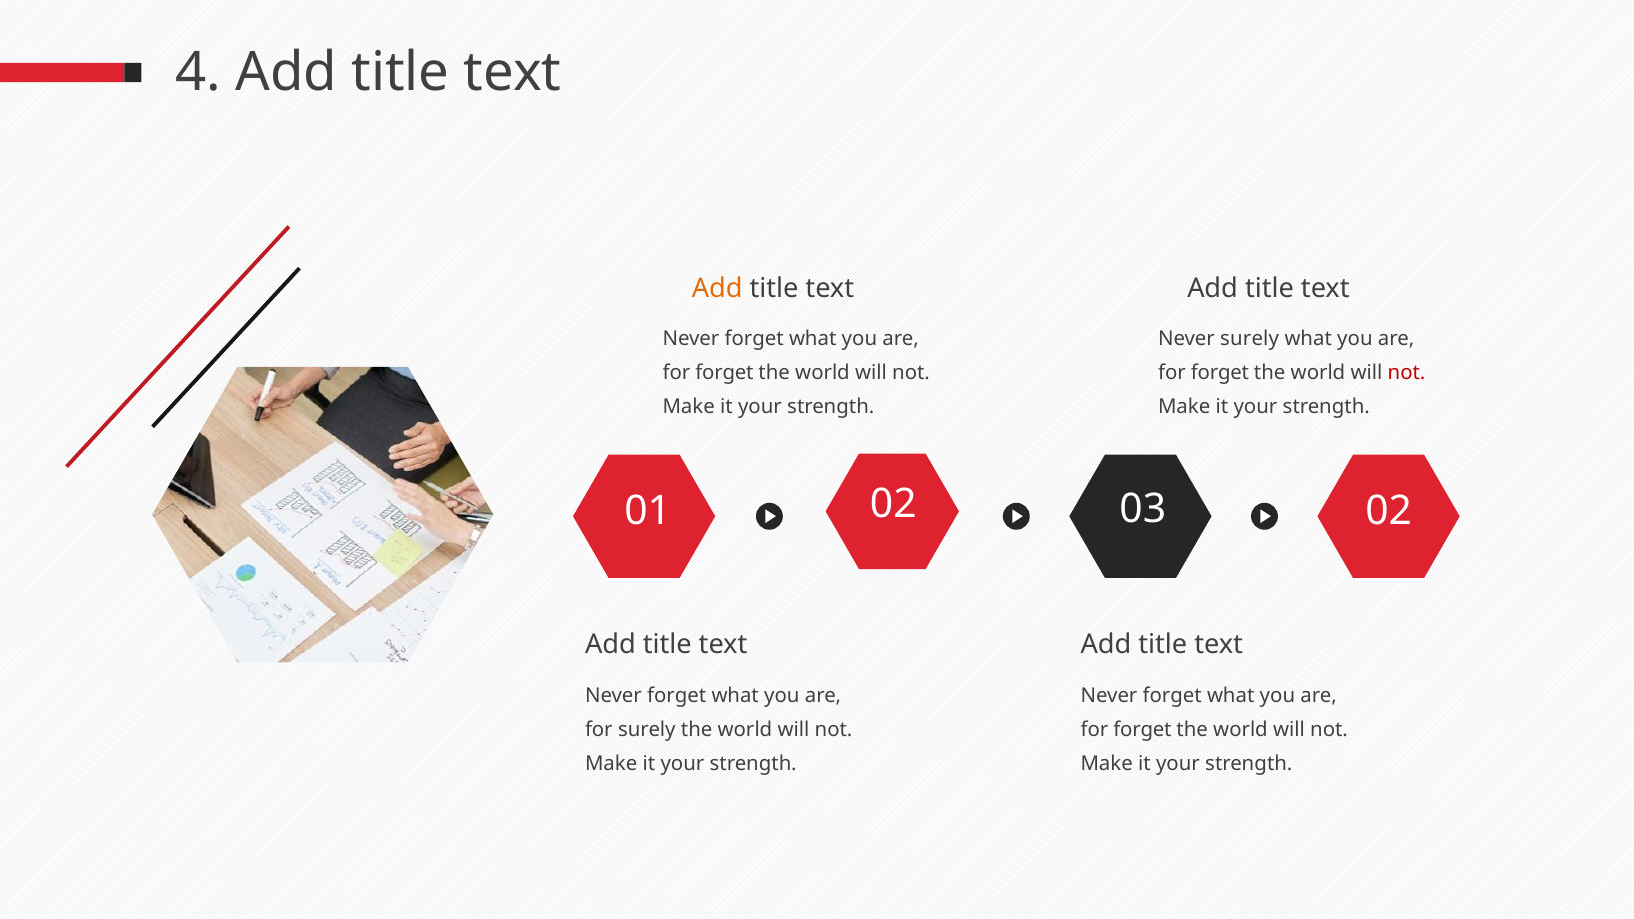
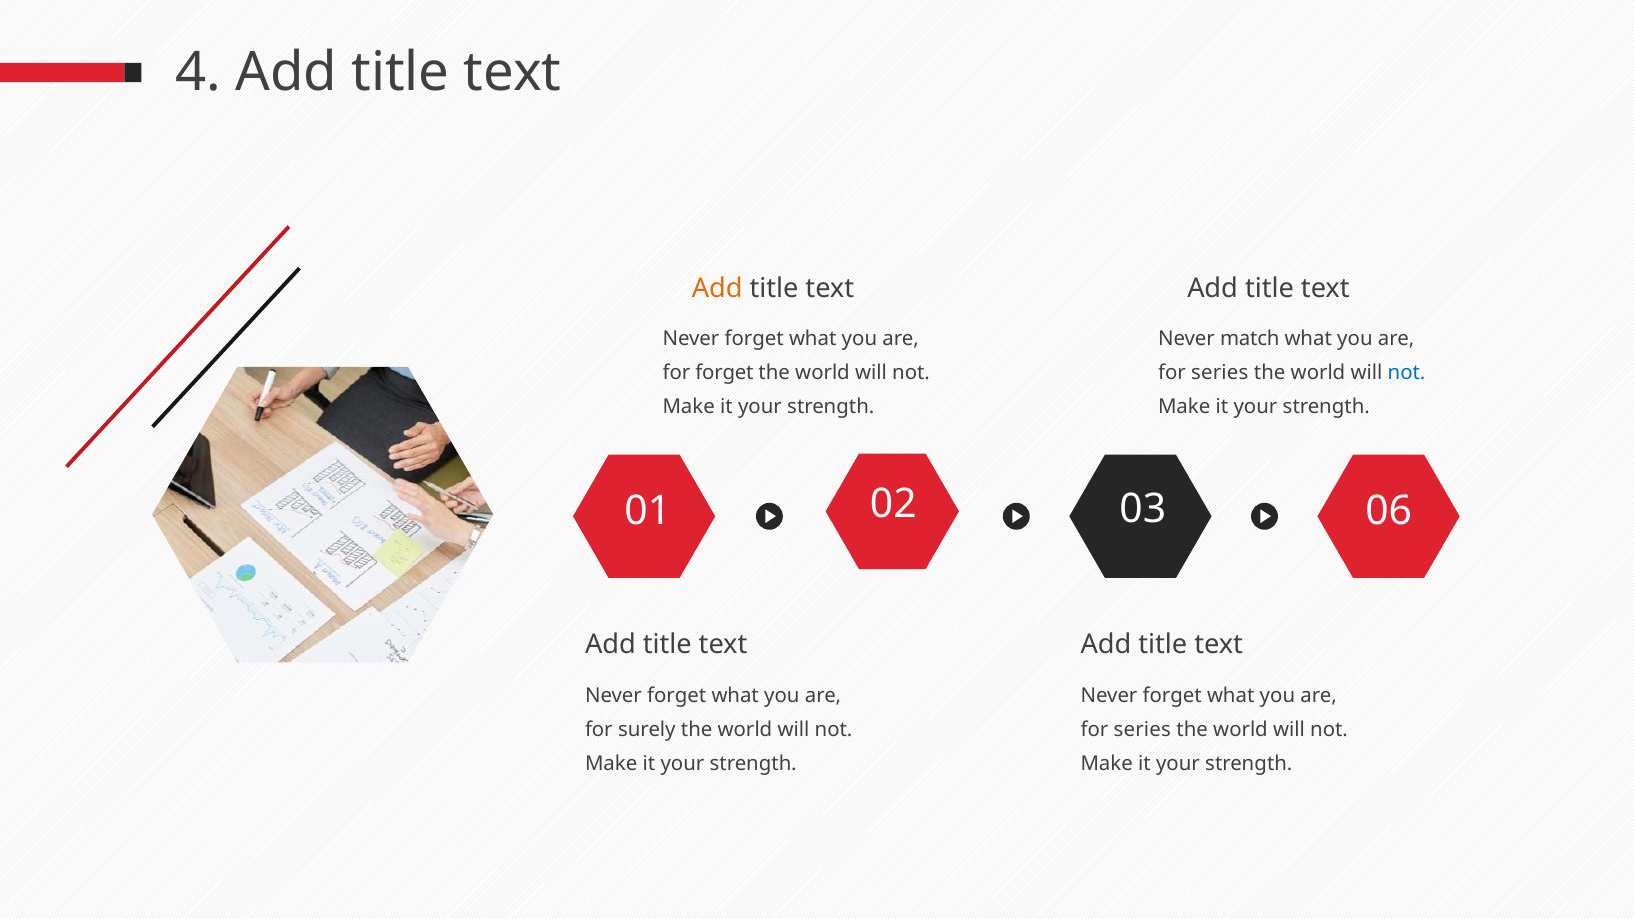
Never surely: surely -> match (1250, 338)
forget: forget -> series (1220, 372)
not colour: red -> blue (1407, 372)
01 02: 02 -> 06 (1389, 511)
forget: forget -> series (1142, 729)
